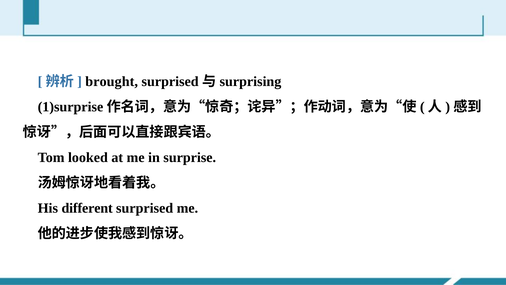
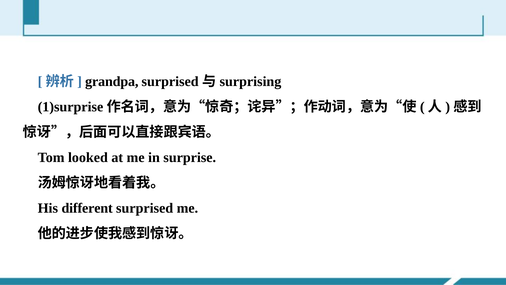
brought: brought -> grandpa (112, 82)
